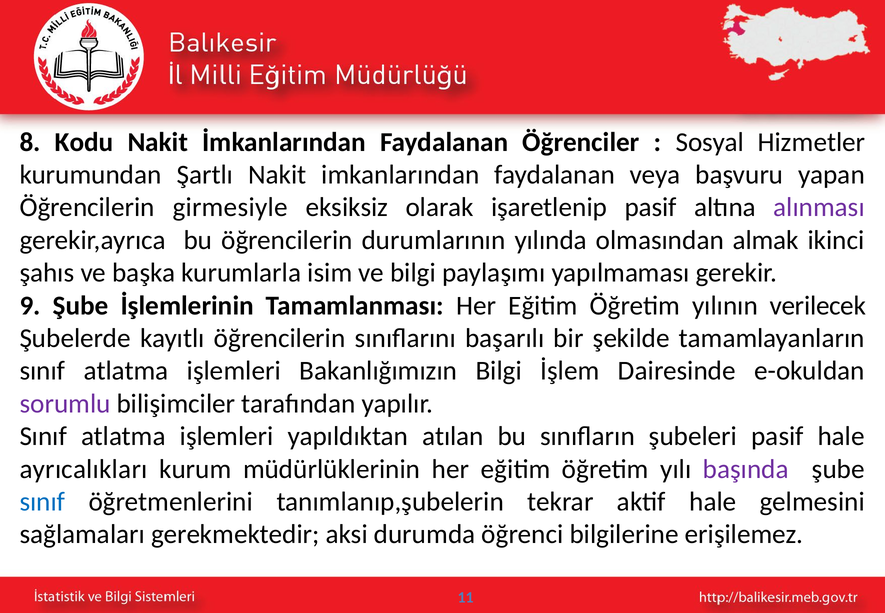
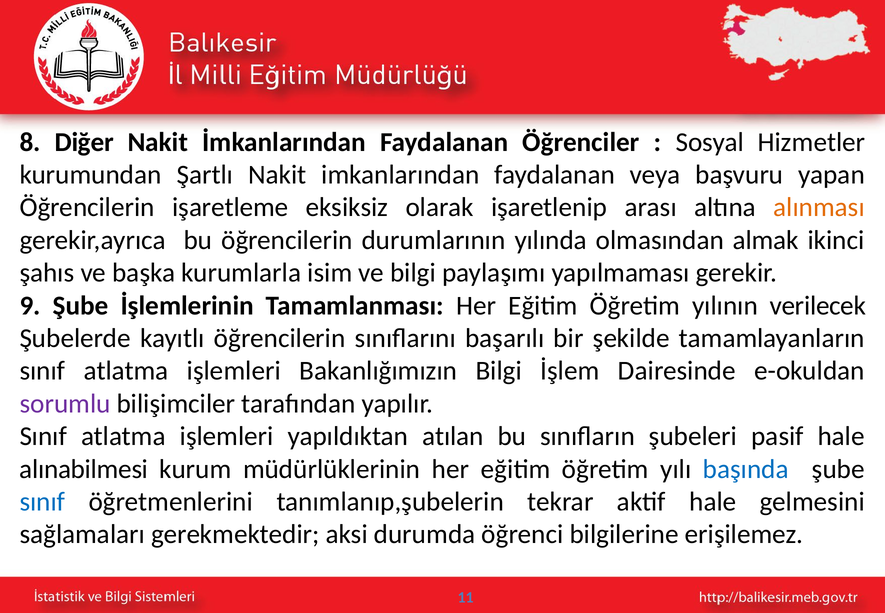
Kodu: Kodu -> Diğer (84, 142)
girmesiyle: girmesiyle -> işaretleme (230, 207)
işaretlenip pasif: pasif -> arası (651, 207)
alınması colour: purple -> orange (819, 207)
ayrıcalıkları: ayrıcalıkları -> alınabilmesi (84, 469)
başında colour: purple -> blue (746, 469)
